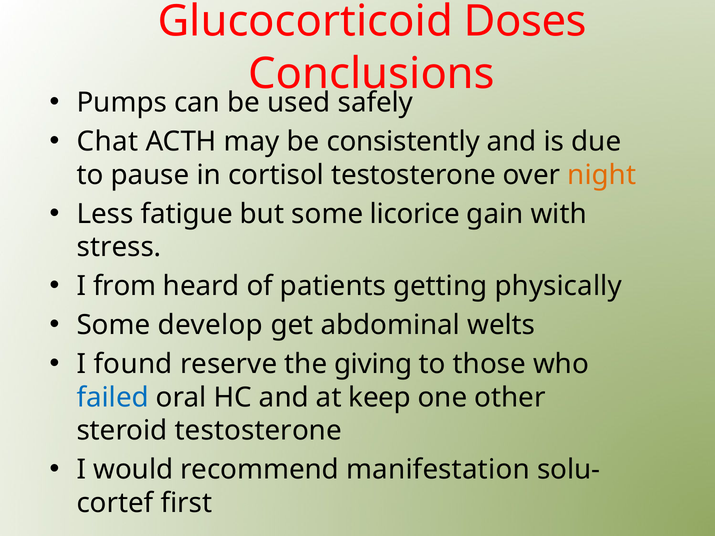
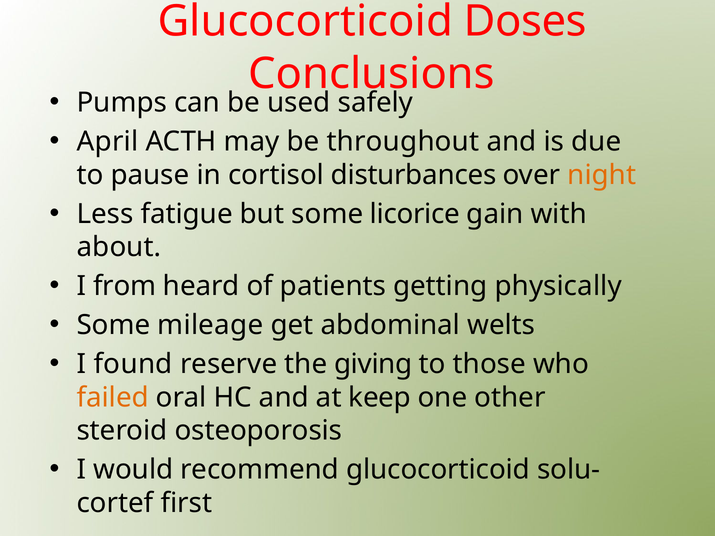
Chat: Chat -> April (108, 142)
consistently: consistently -> throughout (403, 142)
cortisol testosterone: testosterone -> disturbances (414, 175)
stress: stress -> about (119, 247)
develop: develop -> mileage (210, 325)
failed colour: blue -> orange (113, 398)
steroid testosterone: testosterone -> osteoporosis (258, 431)
recommend manifestation: manifestation -> glucocorticoid (438, 470)
